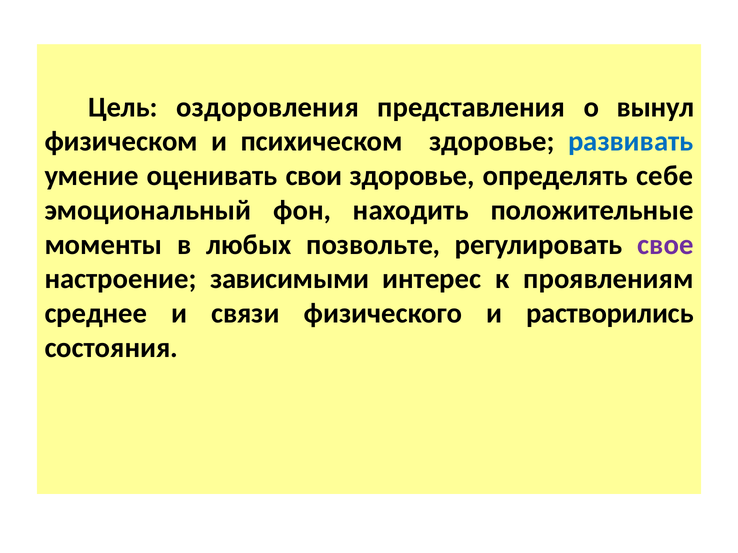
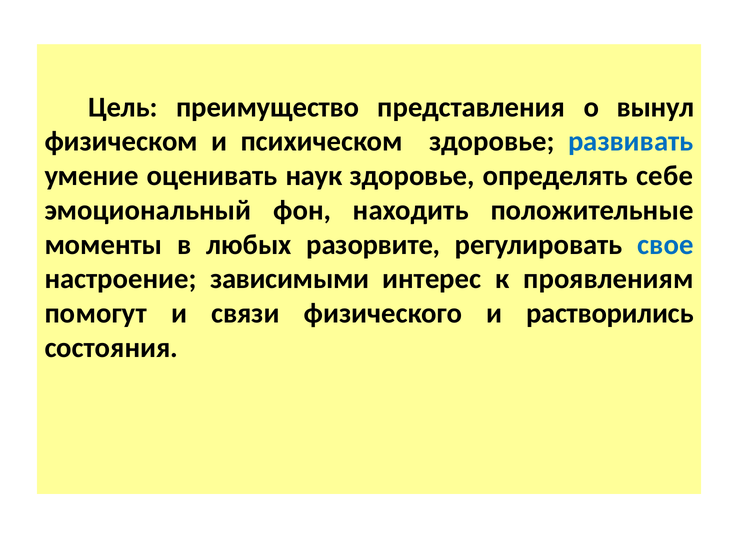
оздоровления: оздоровления -> преимущество (268, 107)
свои: свои -> наук (314, 176)
позвольте: позвольте -> разорвите (373, 245)
свое colour: purple -> blue (665, 245)
среднее: среднее -> помогут (96, 314)
